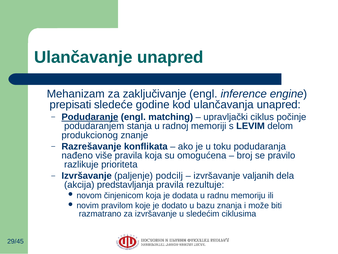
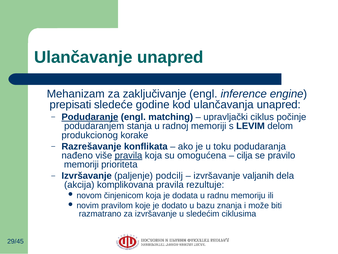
znanje: znanje -> korake (134, 135)
pravila underline: none -> present (128, 155)
broj: broj -> cilja (245, 155)
razlikuje: razlikuje -> memoriji (81, 164)
predstavljanja: predstavljanja -> komplikovana (125, 184)
